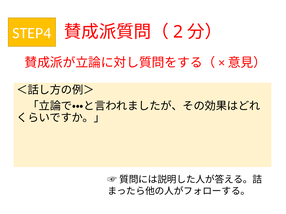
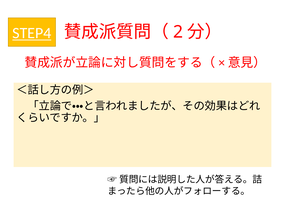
STEP4 underline: none -> present (32, 33)
